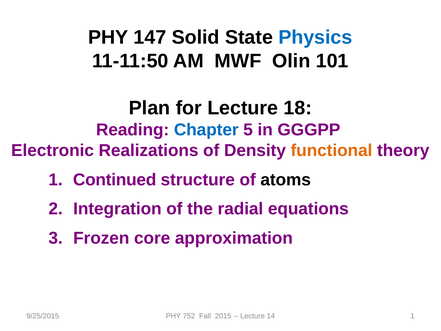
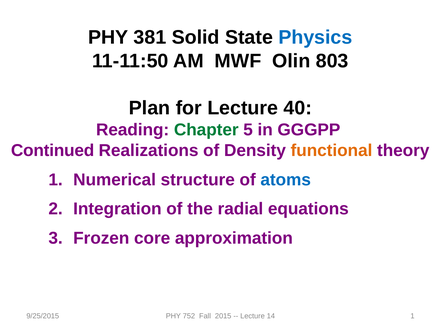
147: 147 -> 381 (150, 37)
101: 101 -> 803 (332, 61)
18: 18 -> 40 (298, 108)
Chapter colour: blue -> green (206, 130)
Electronic: Electronic -> Continued (53, 150)
Continued: Continued -> Numerical (115, 180)
atoms colour: black -> blue (286, 180)
